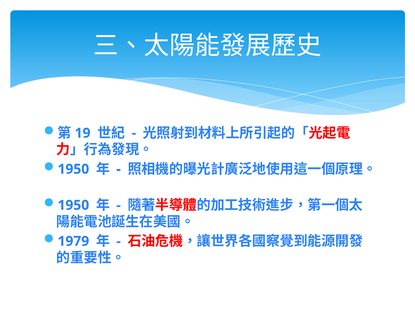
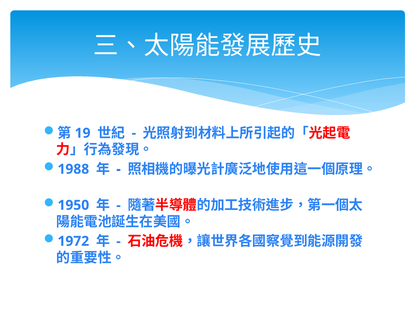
1950: 1950 -> 1988 (73, 169)
1979: 1979 -> 1972 (73, 241)
